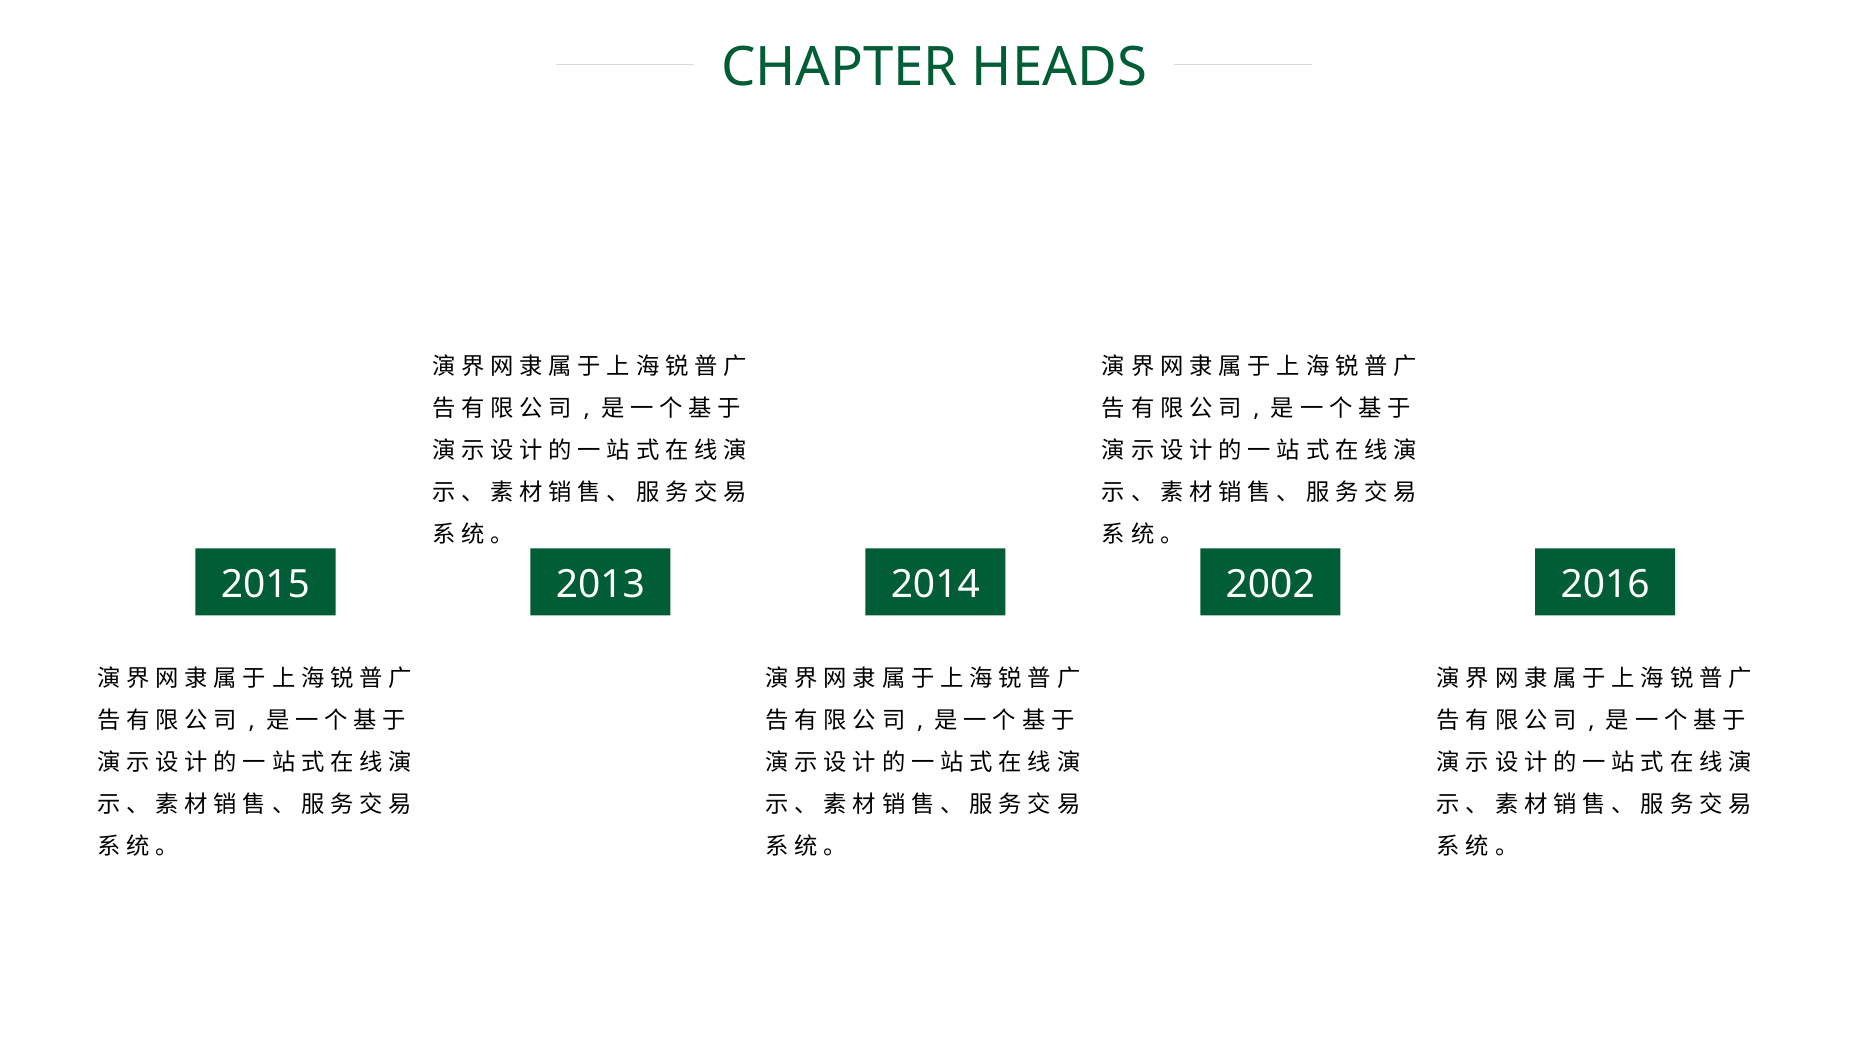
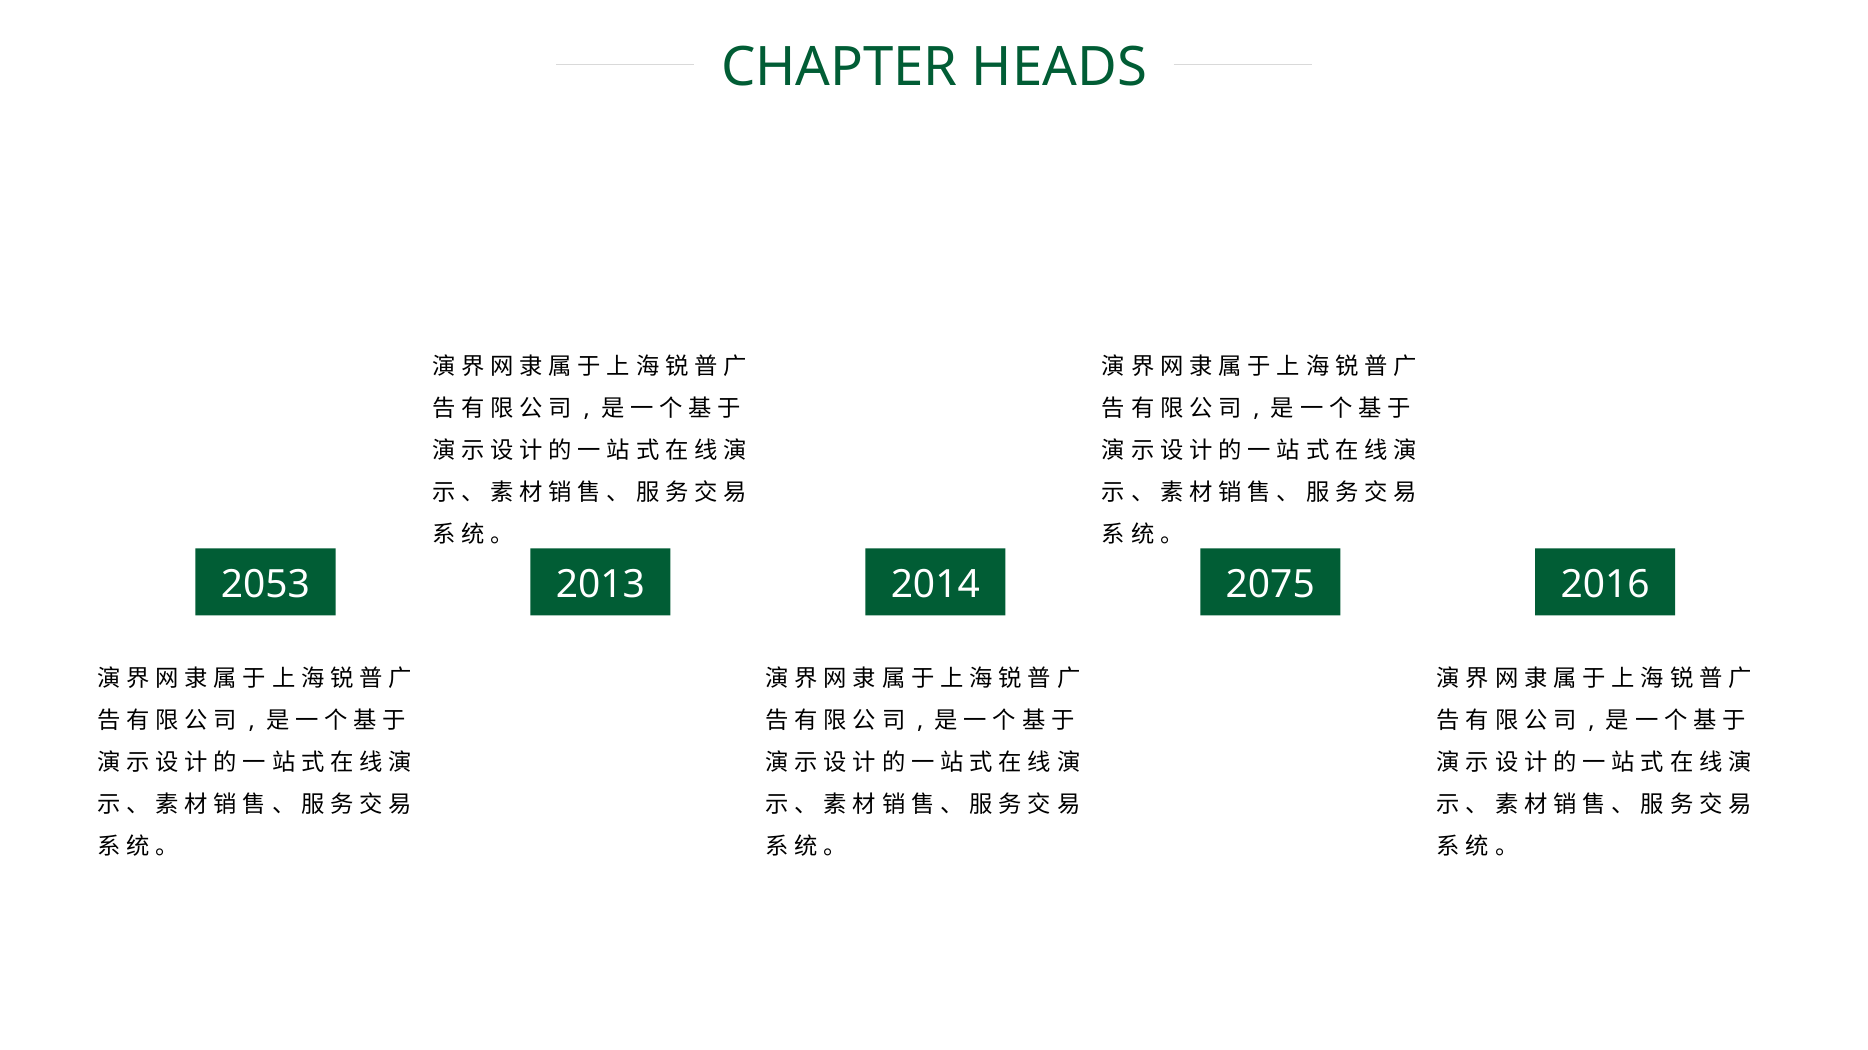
2015: 2015 -> 2053 (265, 585)
2002: 2002 -> 2075 (1270, 585)
